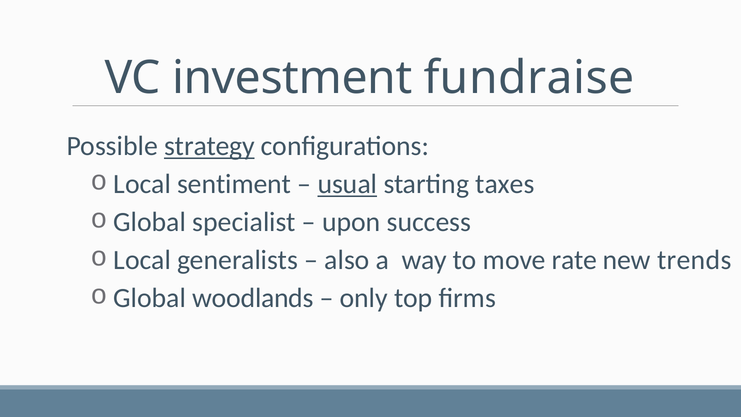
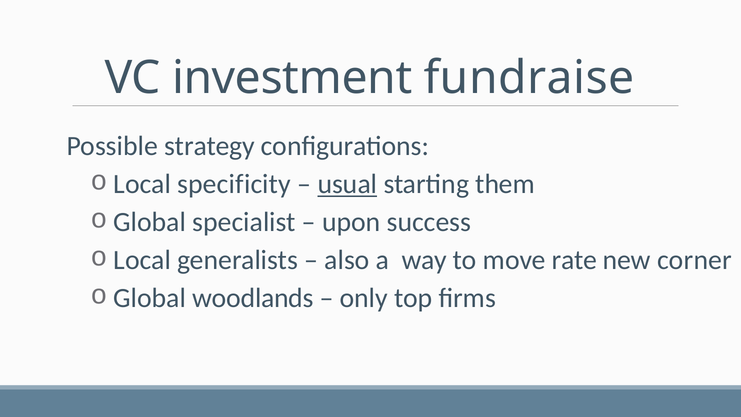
strategy underline: present -> none (210, 146)
sentiment: sentiment -> specificity (234, 184)
taxes: taxes -> them (505, 184)
trends: trends -> corner (695, 260)
